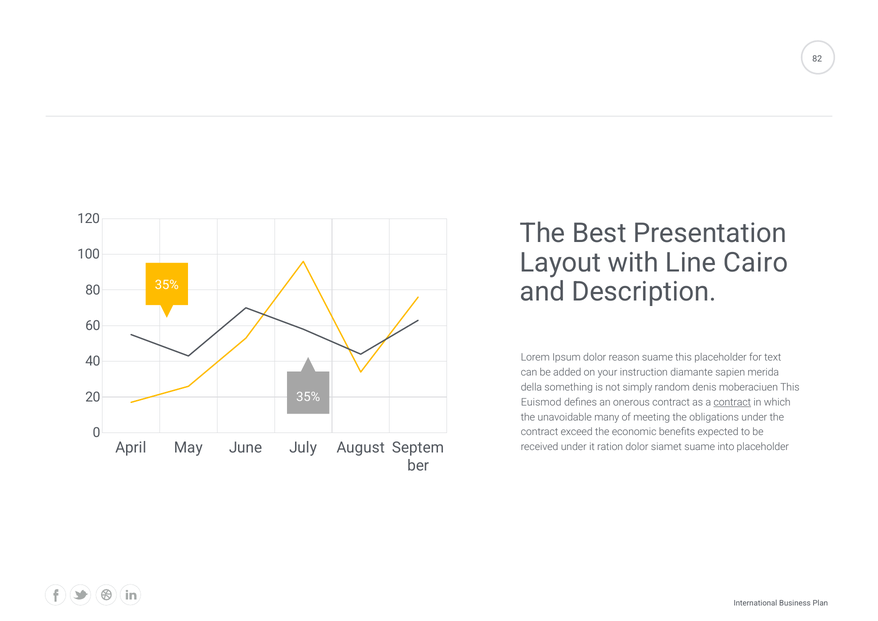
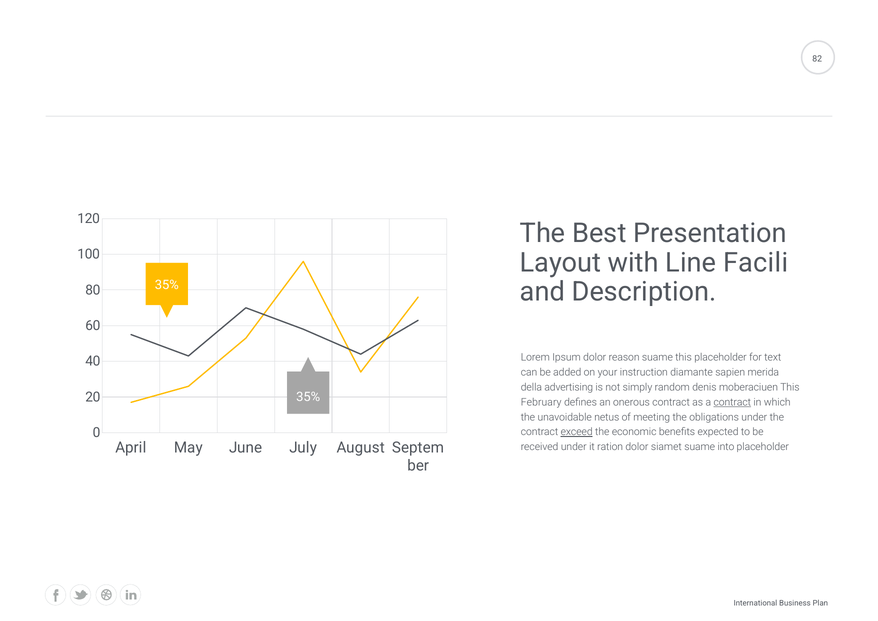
Cairo: Cairo -> Facili (756, 262)
something: something -> advertising (569, 387)
Euismod: Euismod -> February (541, 402)
many: many -> netus (607, 417)
exceed underline: none -> present (577, 432)
